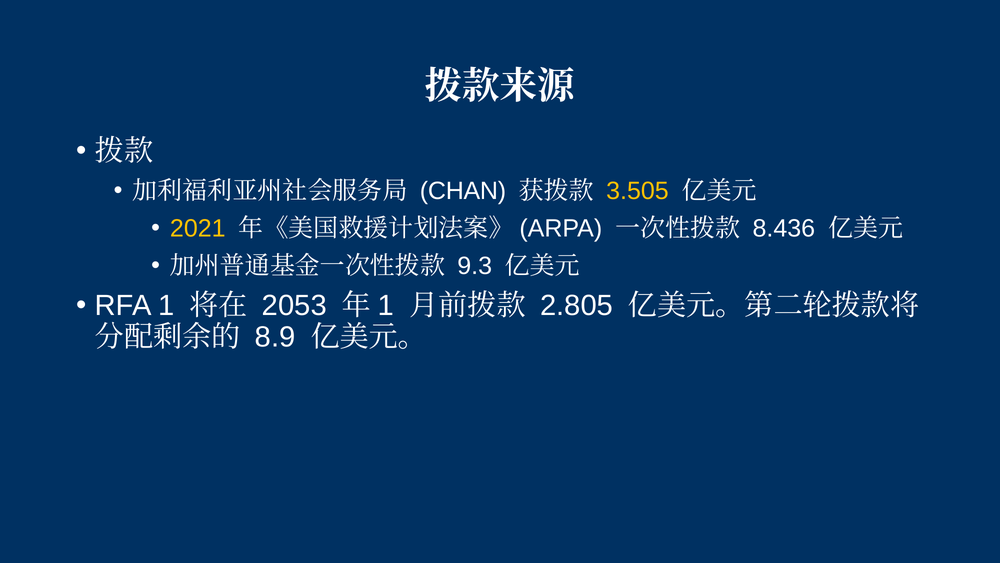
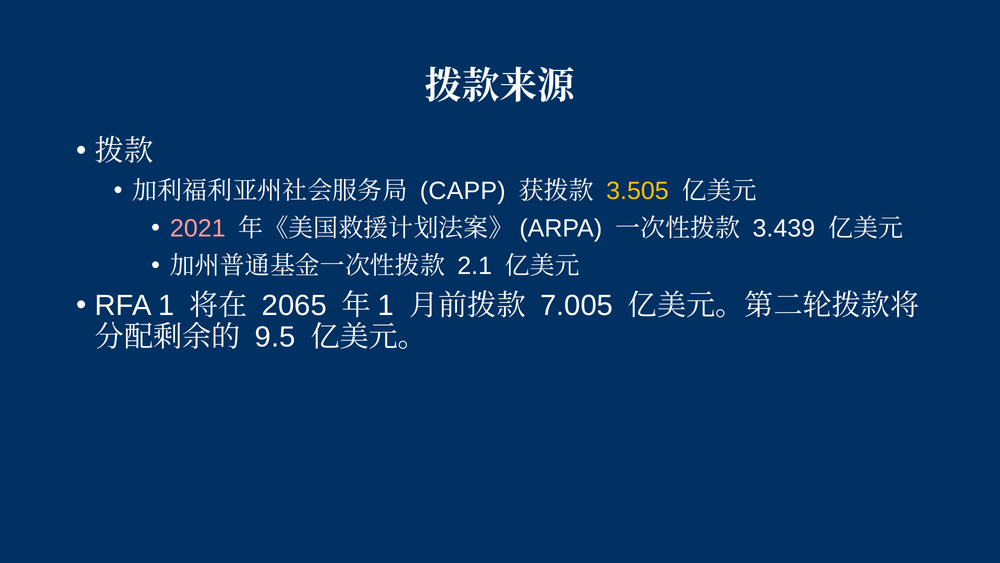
CHAN: CHAN -> CAPP (463, 191)
2021 colour: yellow -> pink (198, 228)
8.436: 8.436 -> 3.439 (784, 228)
9.3: 9.3 -> 2.1 (475, 266)
2053: 2053 -> 2065 (294, 305)
2.805: 2.805 -> 7.005 (577, 305)
8.9: 8.9 -> 9.5 (275, 337)
